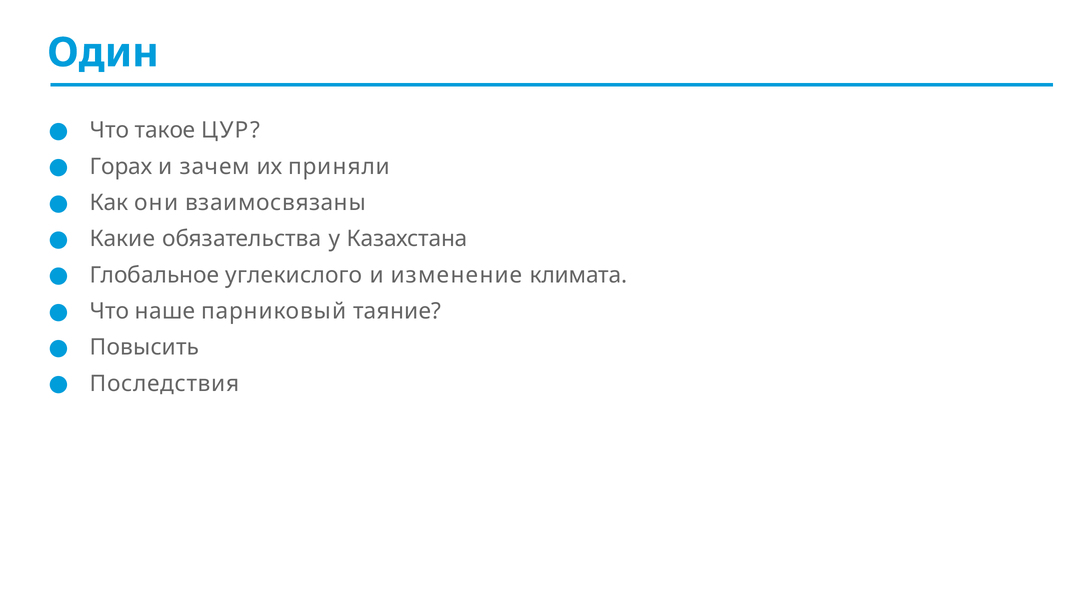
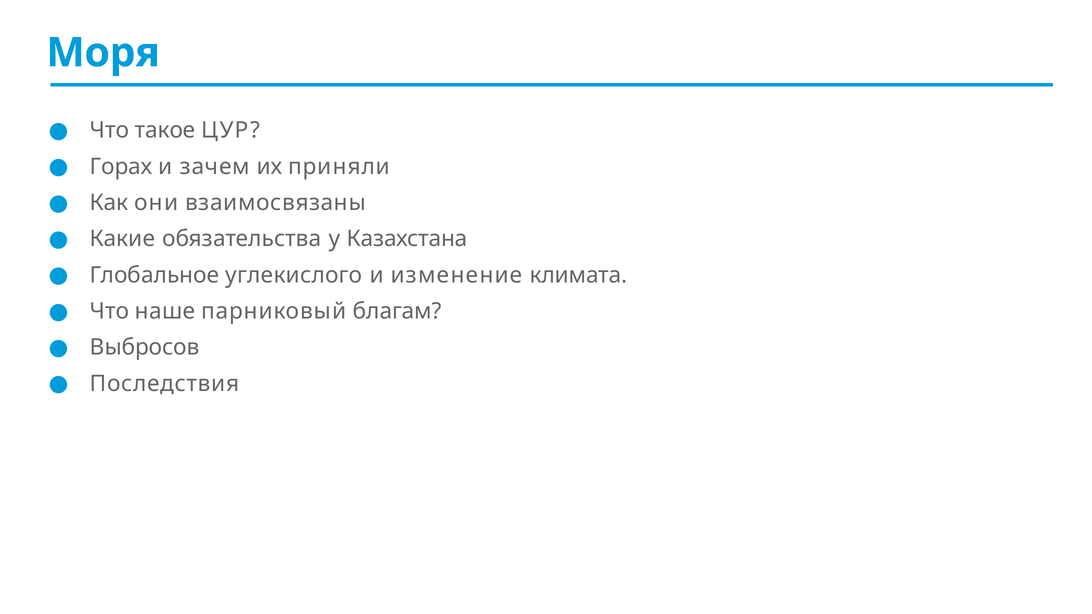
Один: Один -> Моря (103, 53)
таяние: таяние -> благам (397, 311)
Повысить: Повысить -> Выбросов (145, 348)
